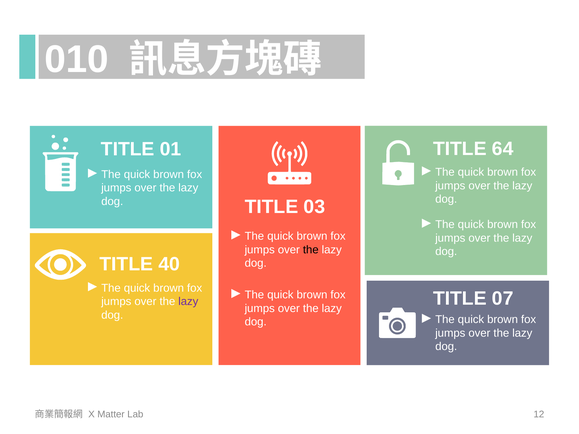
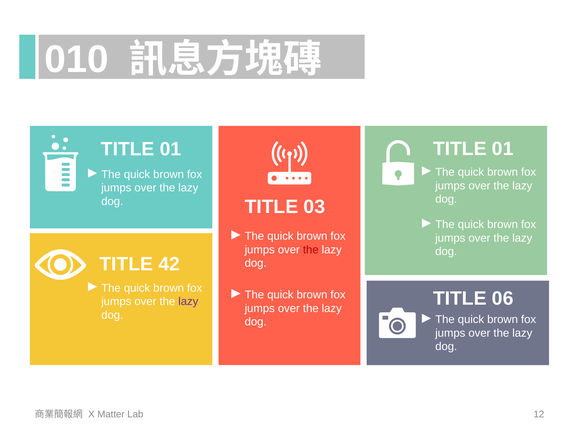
64: 64 -> 01 (503, 149)
the colour: black -> red (311, 250)
40: 40 -> 42 (169, 264)
07: 07 -> 06 (503, 299)
